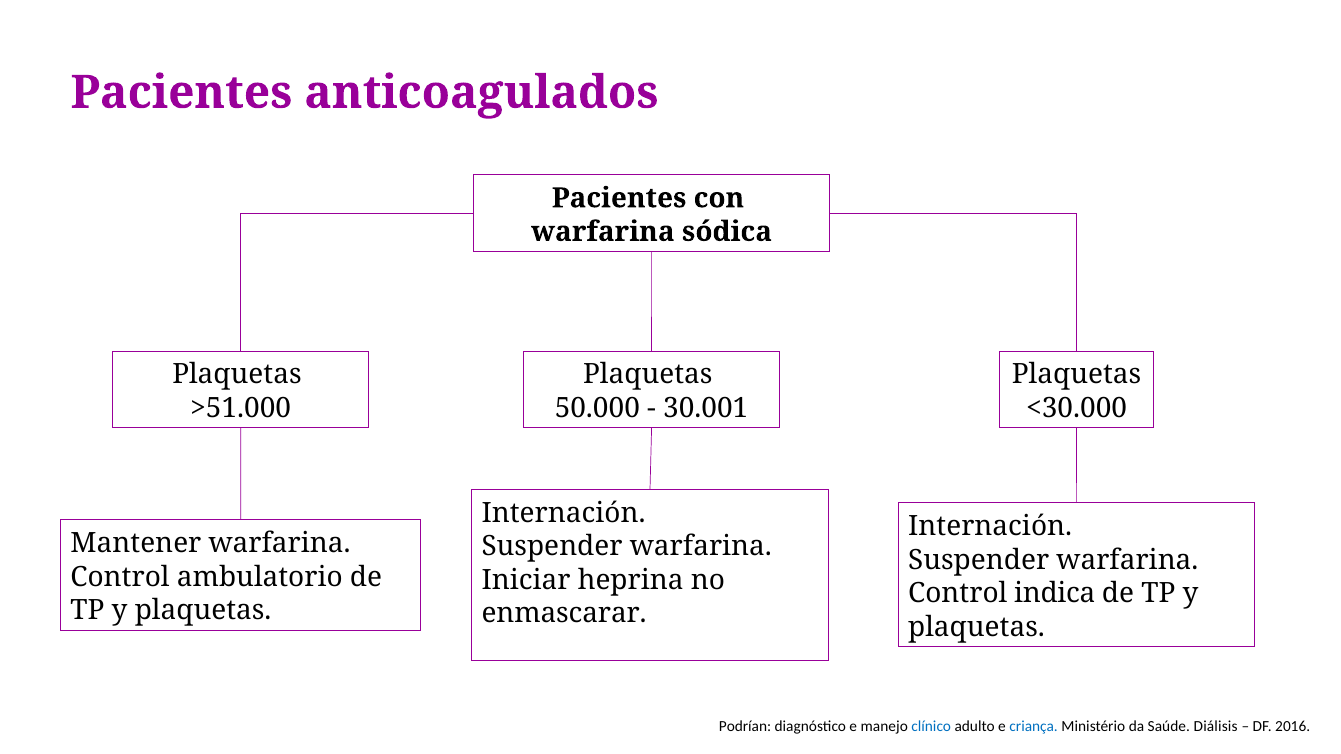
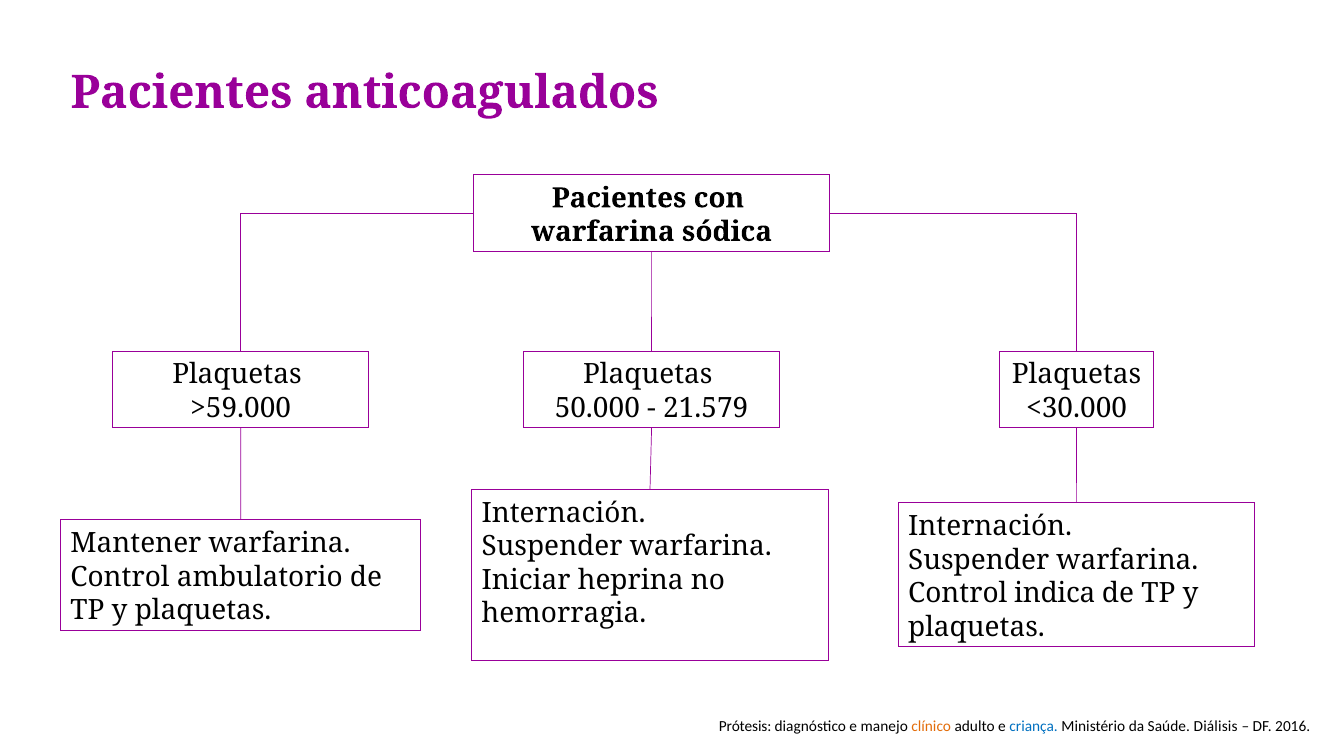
>51.000: >51.000 -> >59.000 (241, 408)
30.001: 30.001 -> 21.579 (706, 408)
enmascarar: enmascarar -> hemorragia (564, 614)
Podrían: Podrían -> Prótesis (745, 727)
clínico colour: blue -> orange (931, 727)
